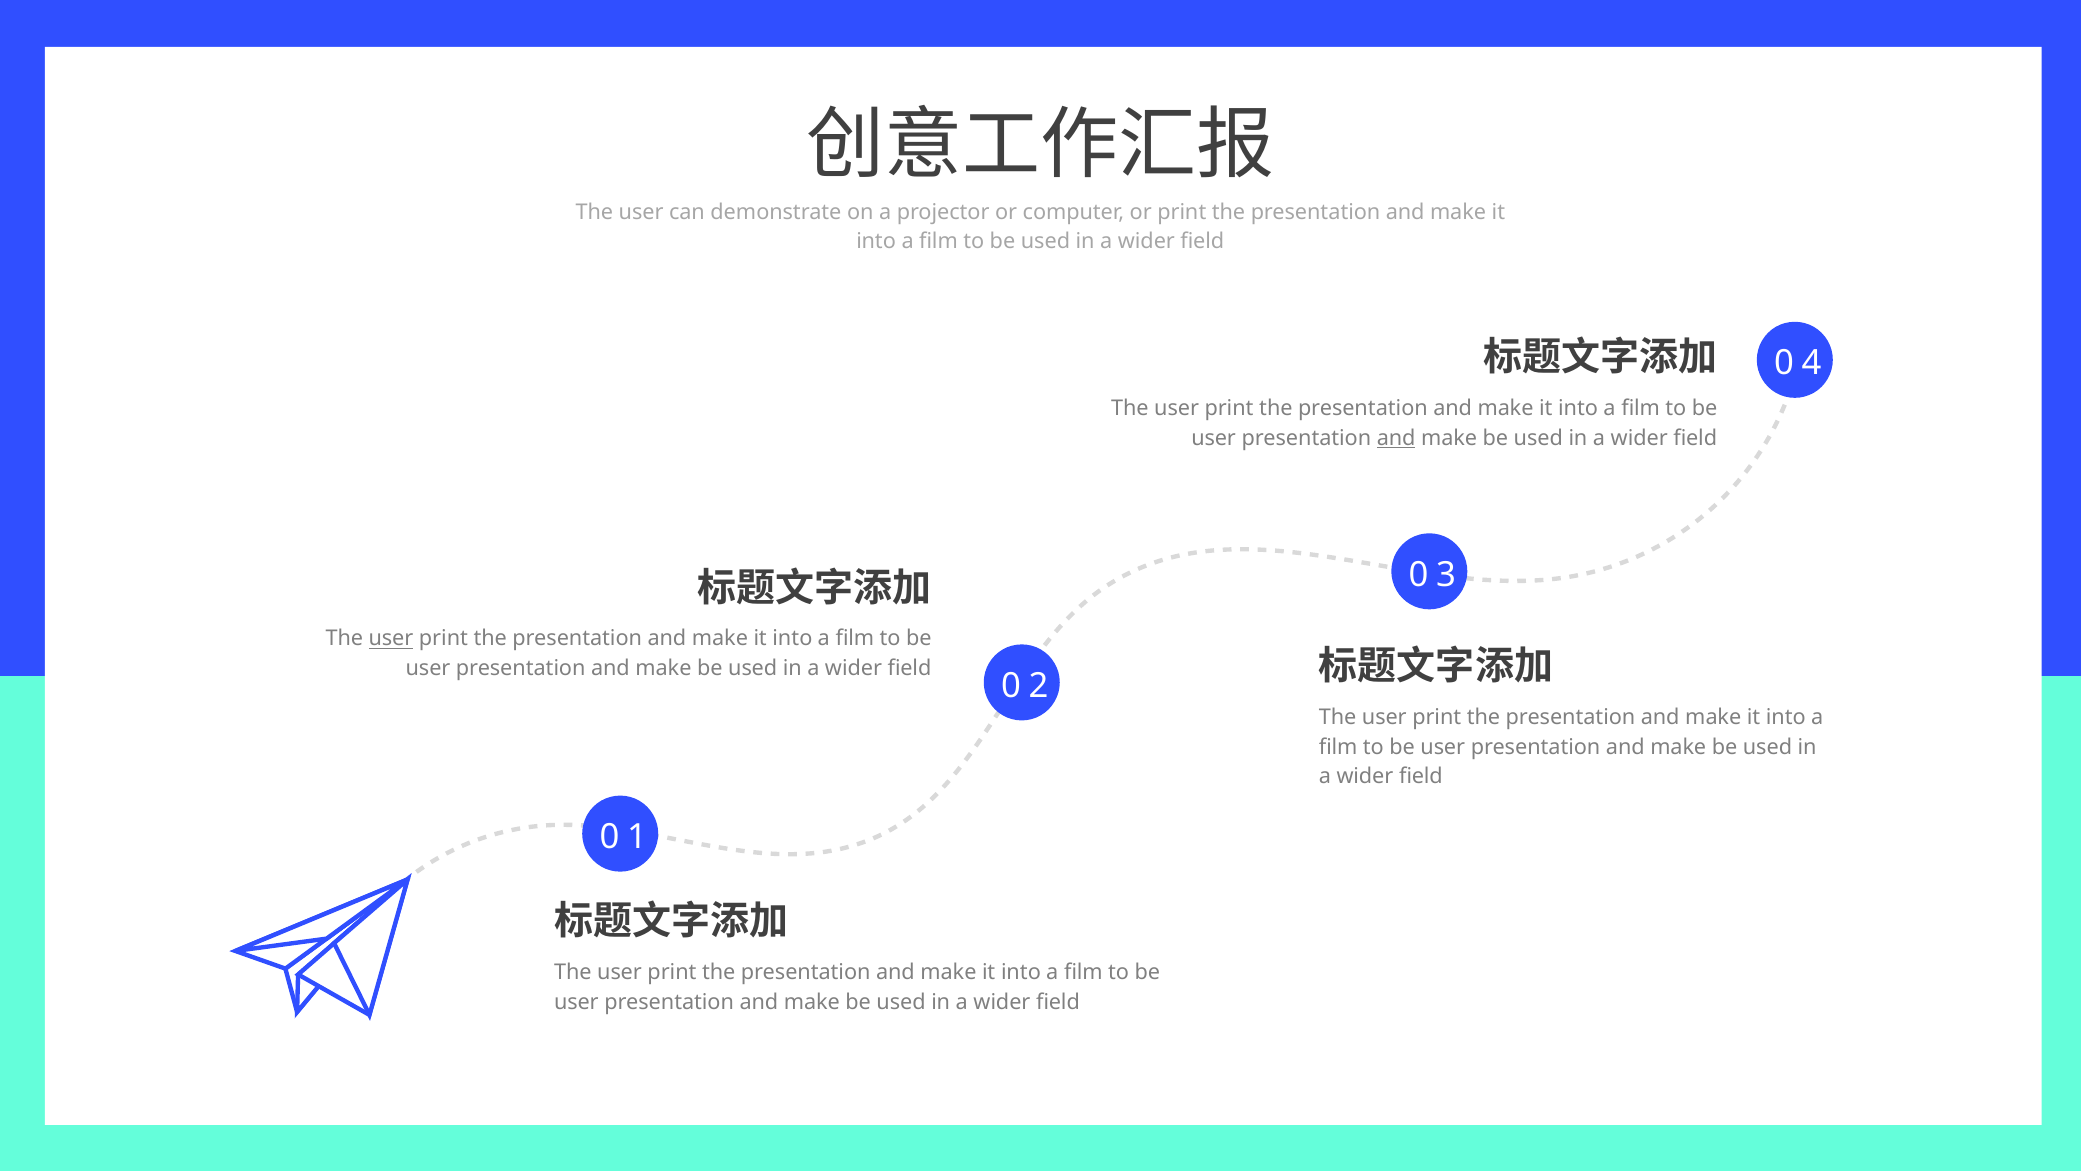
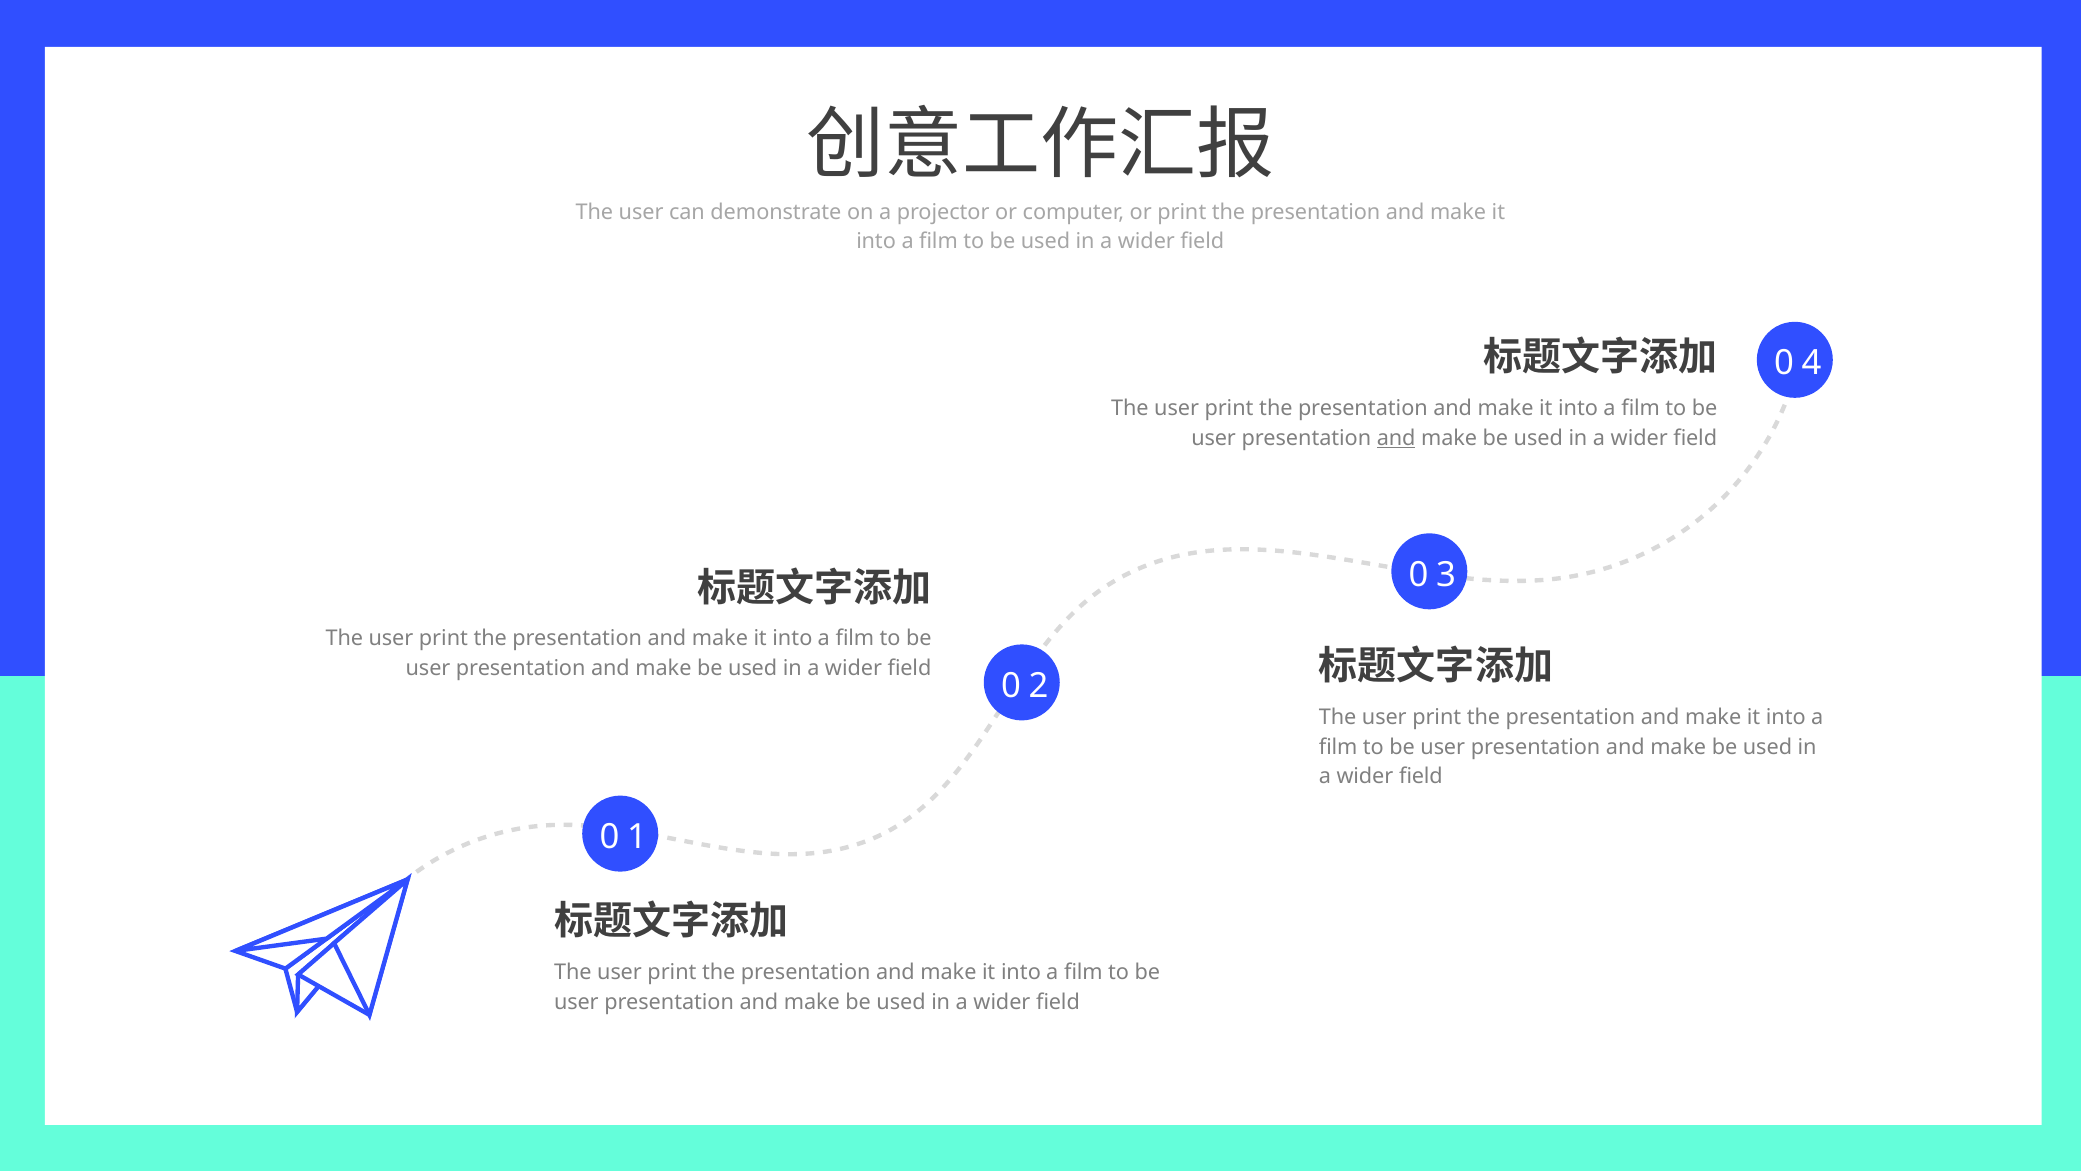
user underline: present -> none (391, 639)
